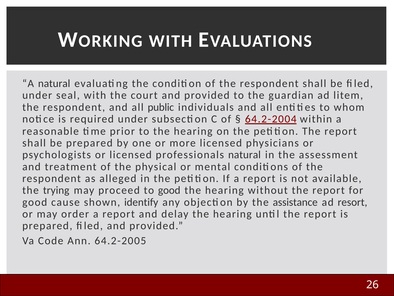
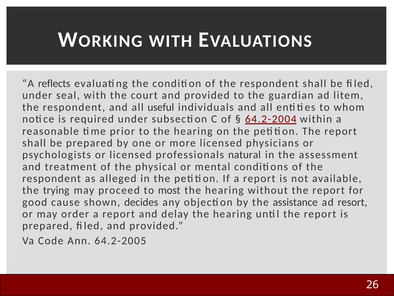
A natural: natural -> reflects (54, 83)
public: public -> useful (161, 107)
to good: good -> most (169, 190)
identify: identify -> decides (141, 202)
